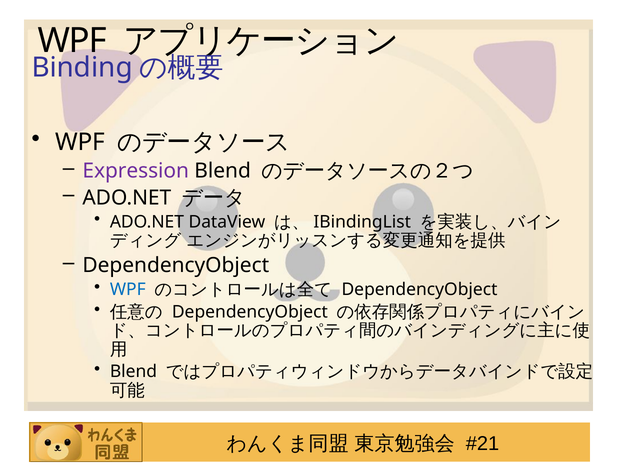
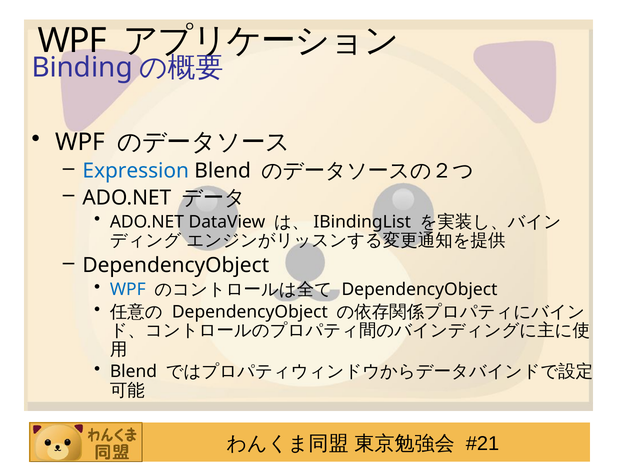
Expression colour: purple -> blue (136, 171)
